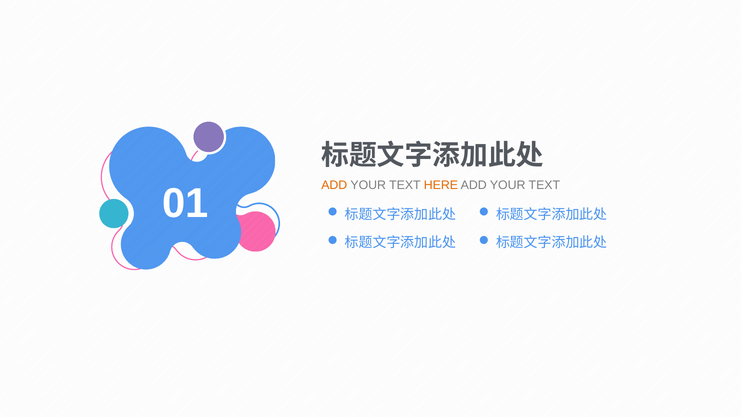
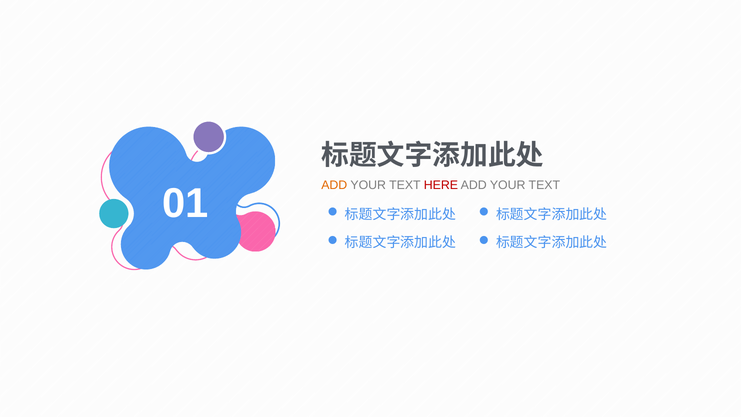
HERE colour: orange -> red (441, 185)
